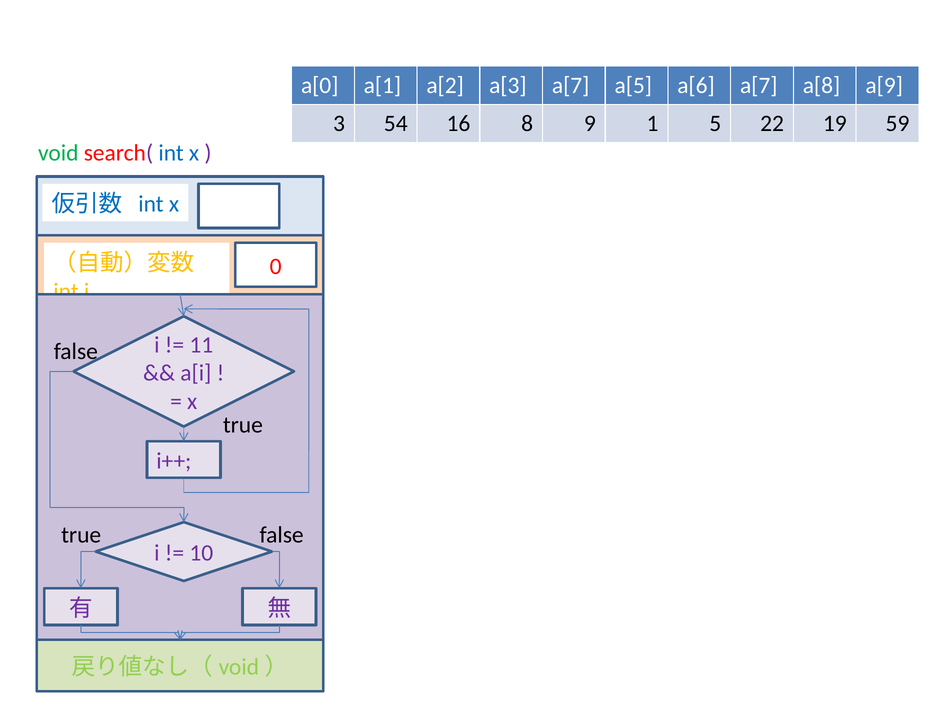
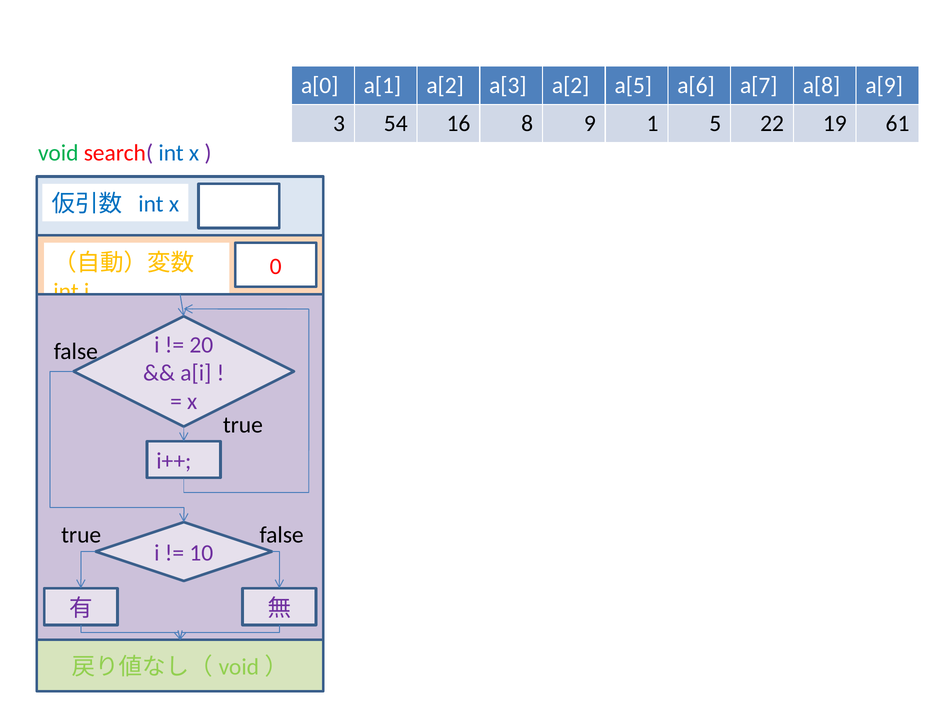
a[3 a[7: a[7 -> a[2 (571, 86)
59: 59 -> 61 (898, 124)
11: 11 -> 20 (201, 345)
